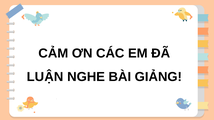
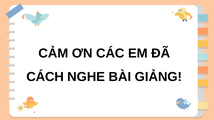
LUẬN: LUẬN -> CÁCH (45, 77)
